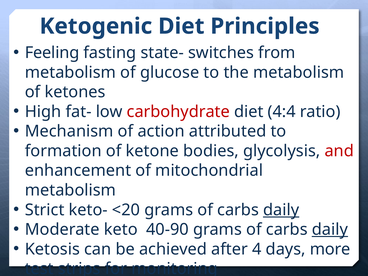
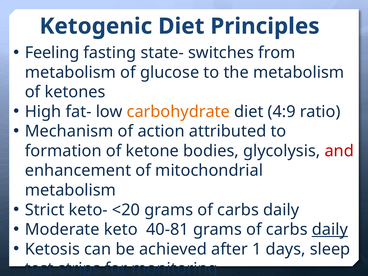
carbohydrate colour: red -> orange (178, 112)
4:4: 4:4 -> 4:9 (282, 112)
daily underline: present -> none (281, 210)
40-90: 40-90 -> 40-81 (167, 229)
4: 4 -> 1 (257, 249)
more: more -> sleep (330, 249)
